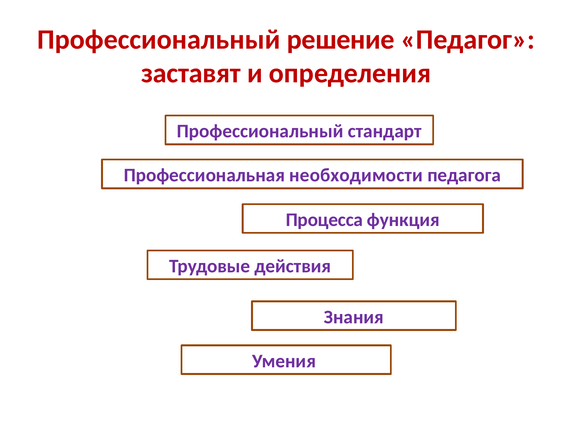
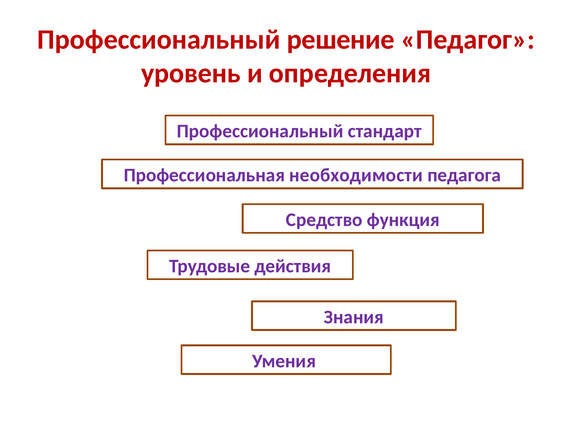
заставят: заставят -> уровень (191, 73)
Процесса: Процесса -> Средство (324, 220)
